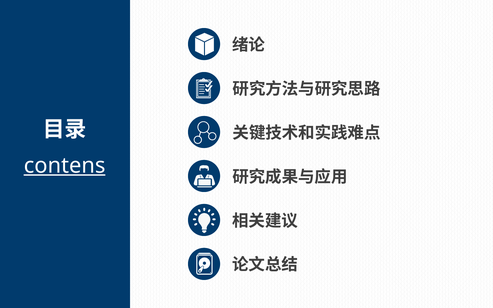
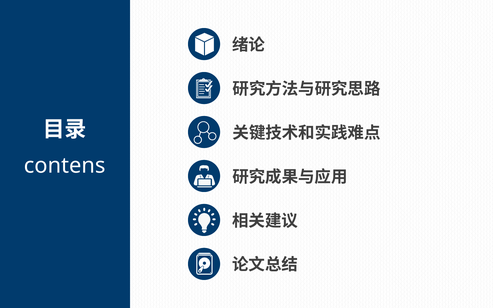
contens underline: present -> none (65, 166)
